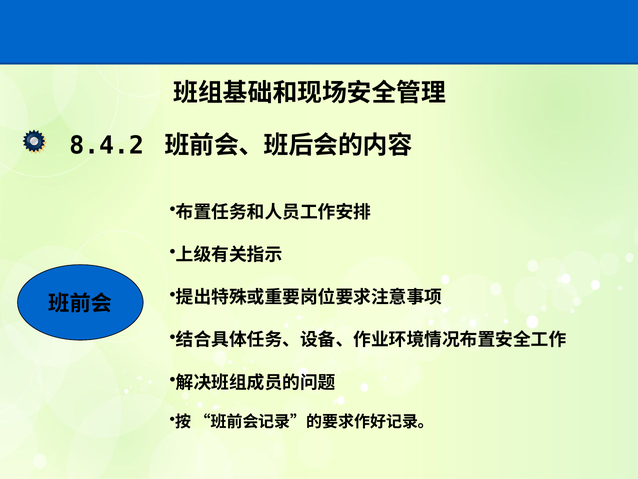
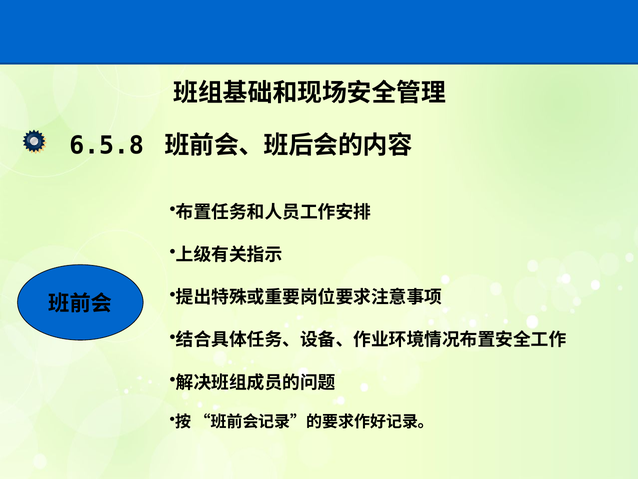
8.4.2: 8.4.2 -> 6.5.8 (107, 146)
